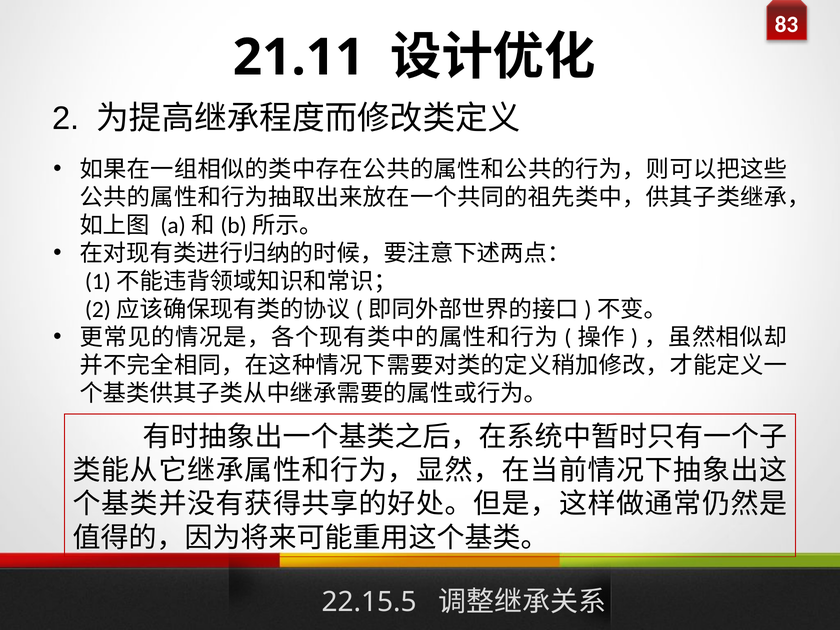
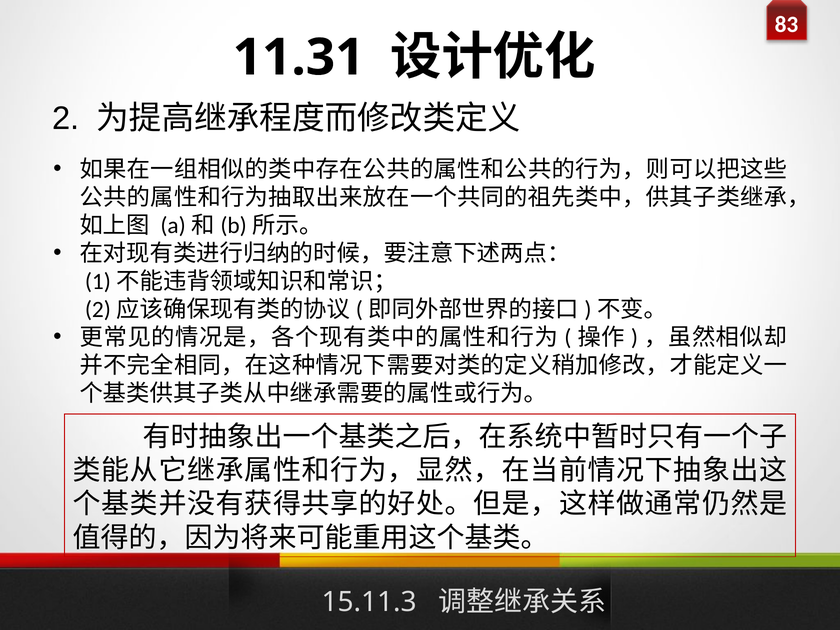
21.11: 21.11 -> 11.31 (299, 58)
22.15.5: 22.15.5 -> 15.11.3 (369, 602)
